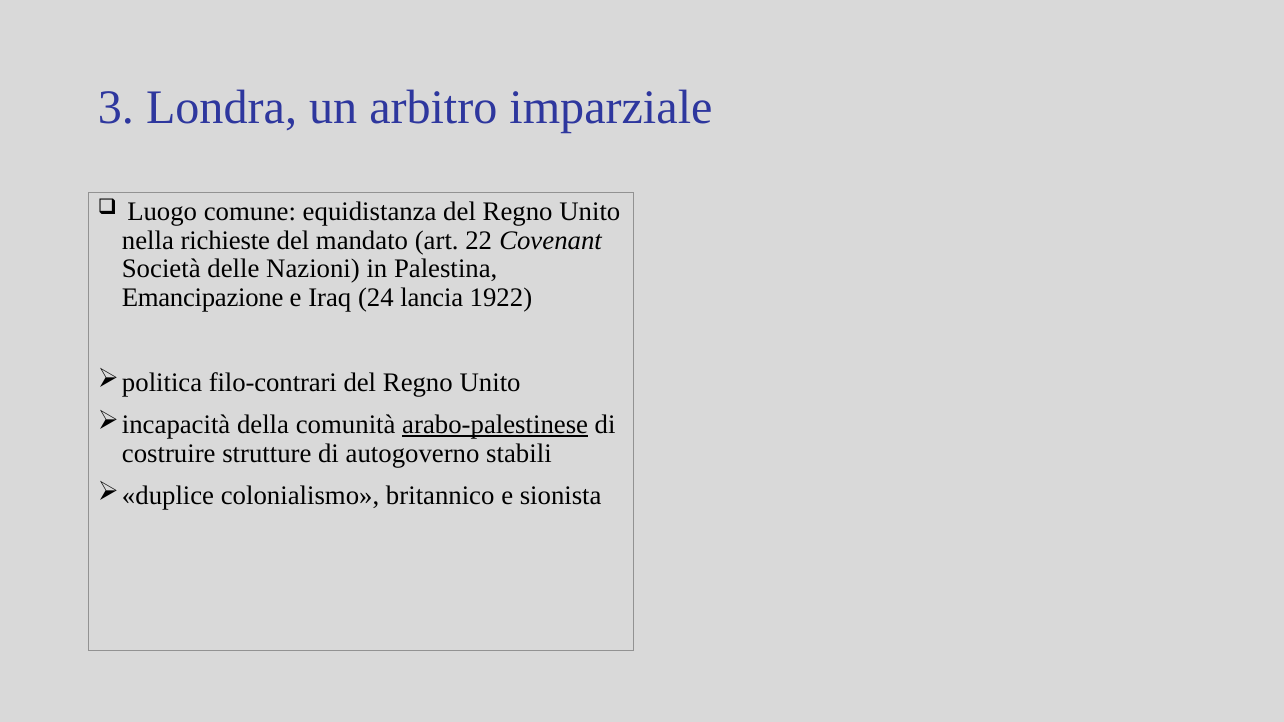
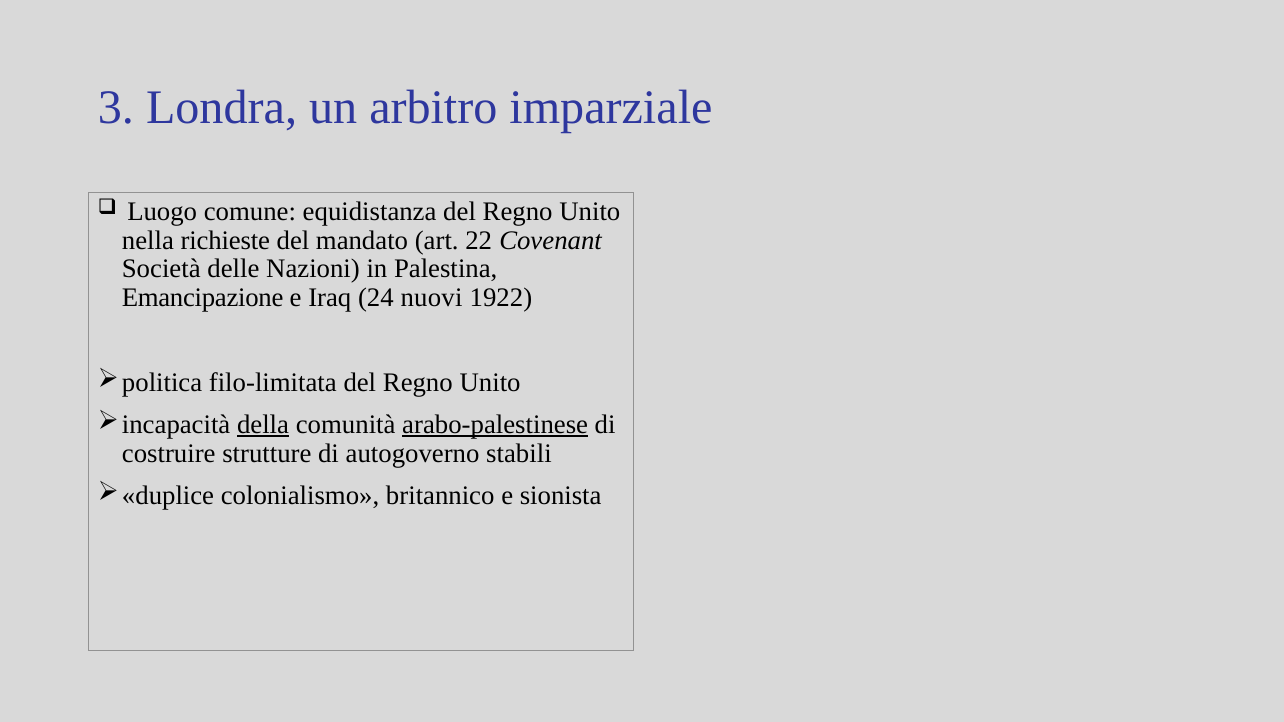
lancia: lancia -> nuovi (432, 298)
filo-contrari: filo-contrari -> filo-limitata (273, 383)
della underline: none -> present (263, 425)
